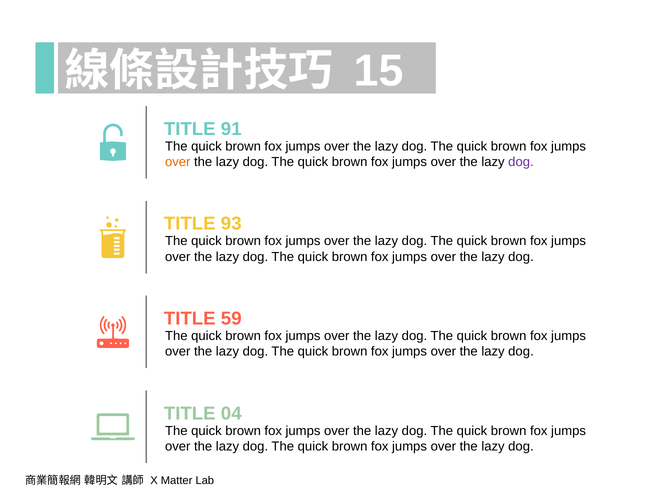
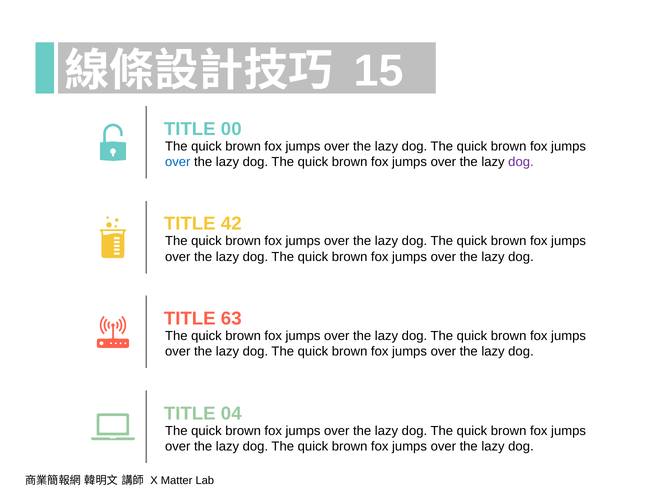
91: 91 -> 00 (231, 129)
over colour: orange -> blue (178, 162)
93: 93 -> 42 (231, 224)
59: 59 -> 63 (231, 319)
